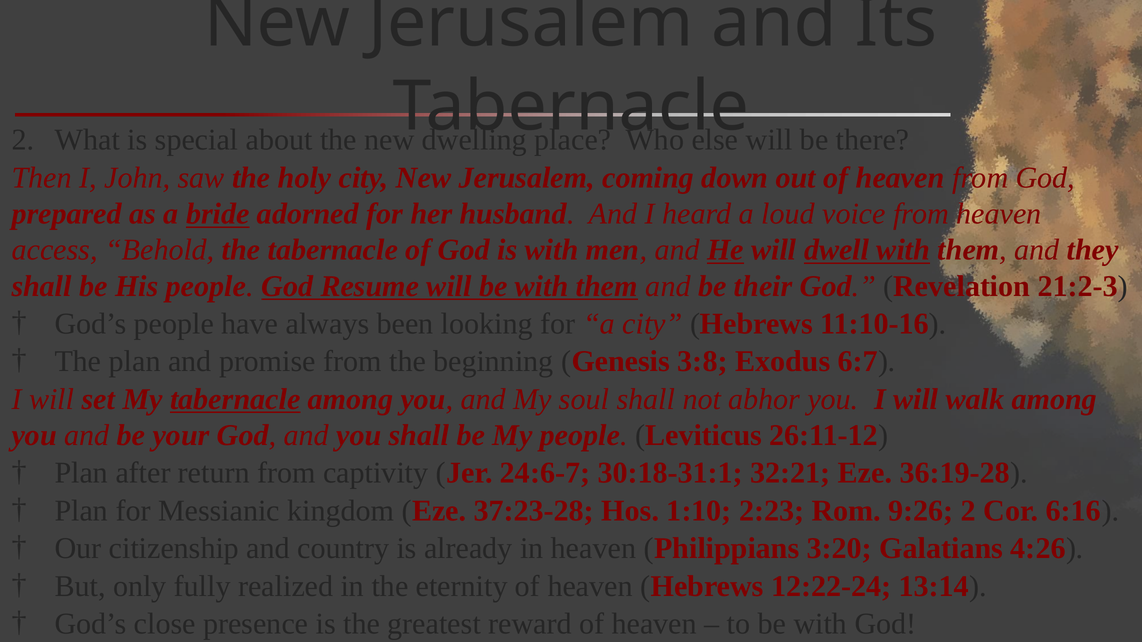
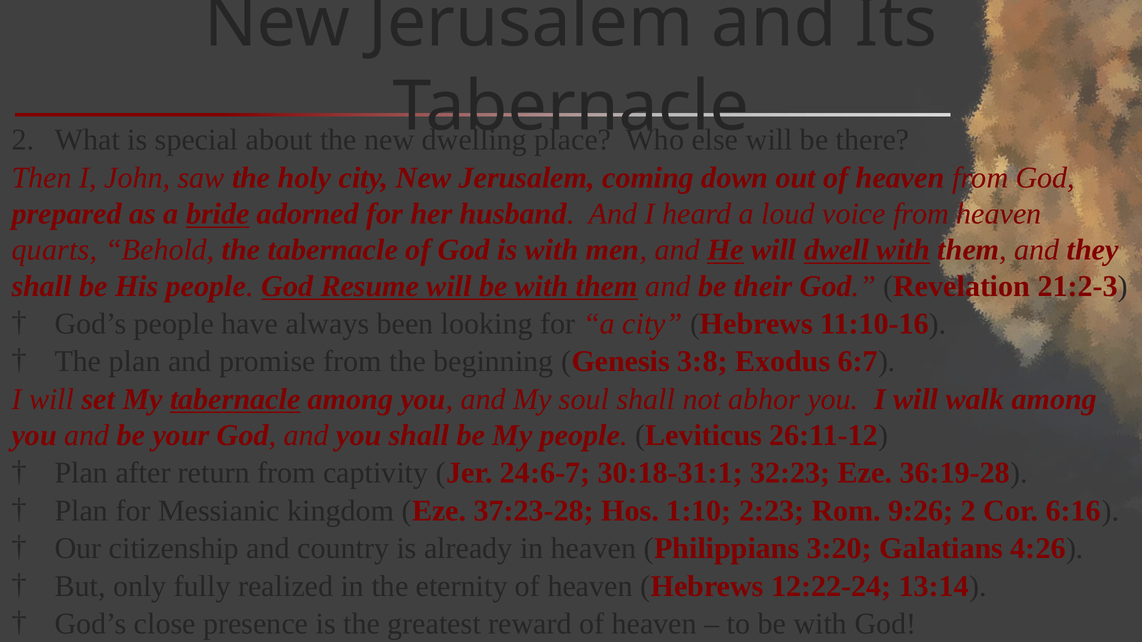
access: access -> quarts (55, 250)
32:21: 32:21 -> 32:23 (790, 473)
